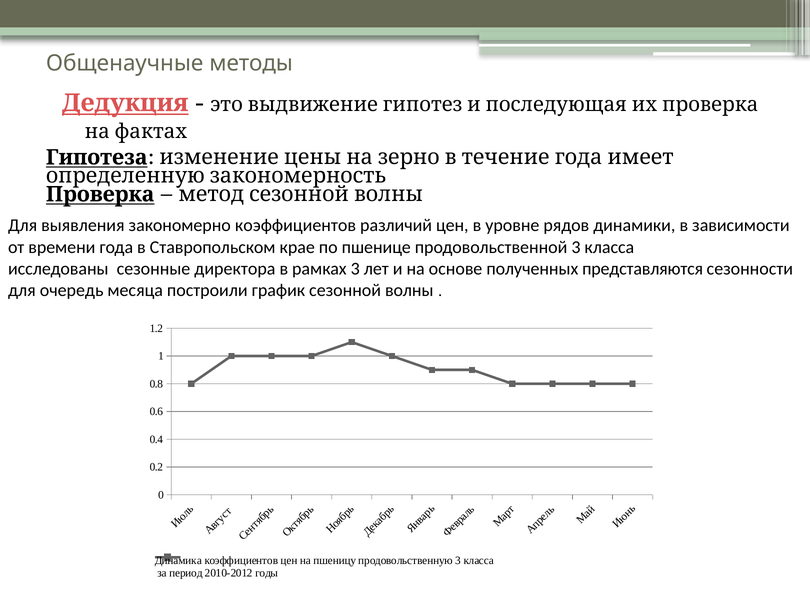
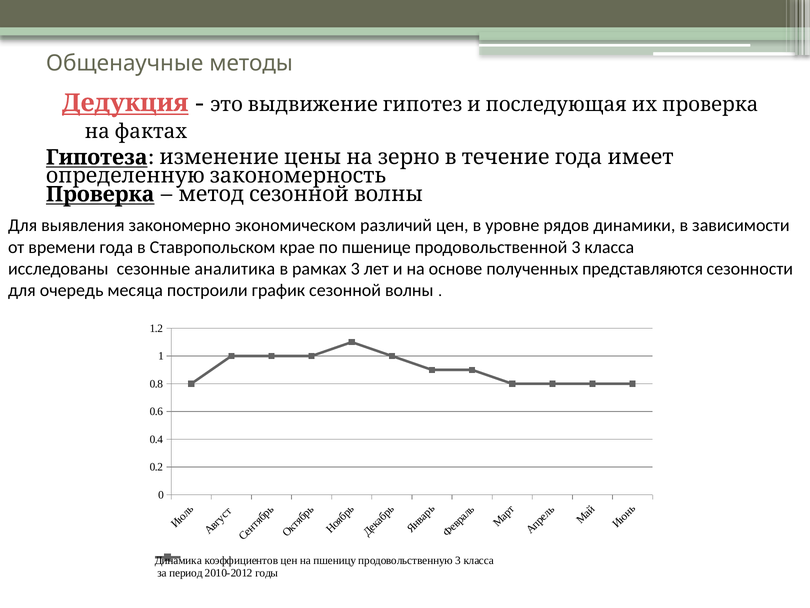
закономерно коэффициентов: коэффициентов -> экономическом (296, 225)
директора: директора -> аналитика (235, 269)
